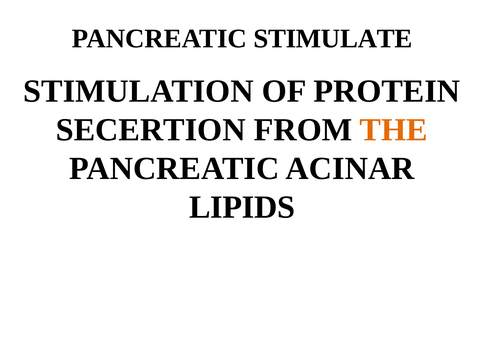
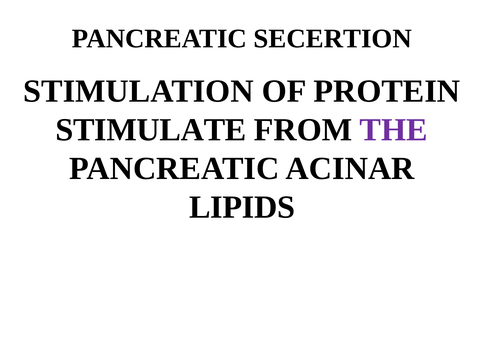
STIMULATE: STIMULATE -> SECERTION (333, 39)
SECERTION: SECERTION -> STIMULATE (151, 130)
THE colour: orange -> purple (394, 130)
